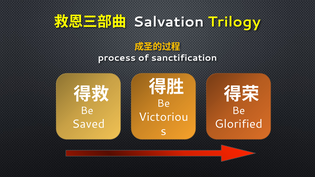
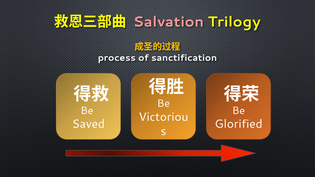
Salvation colour: white -> pink (168, 22)
